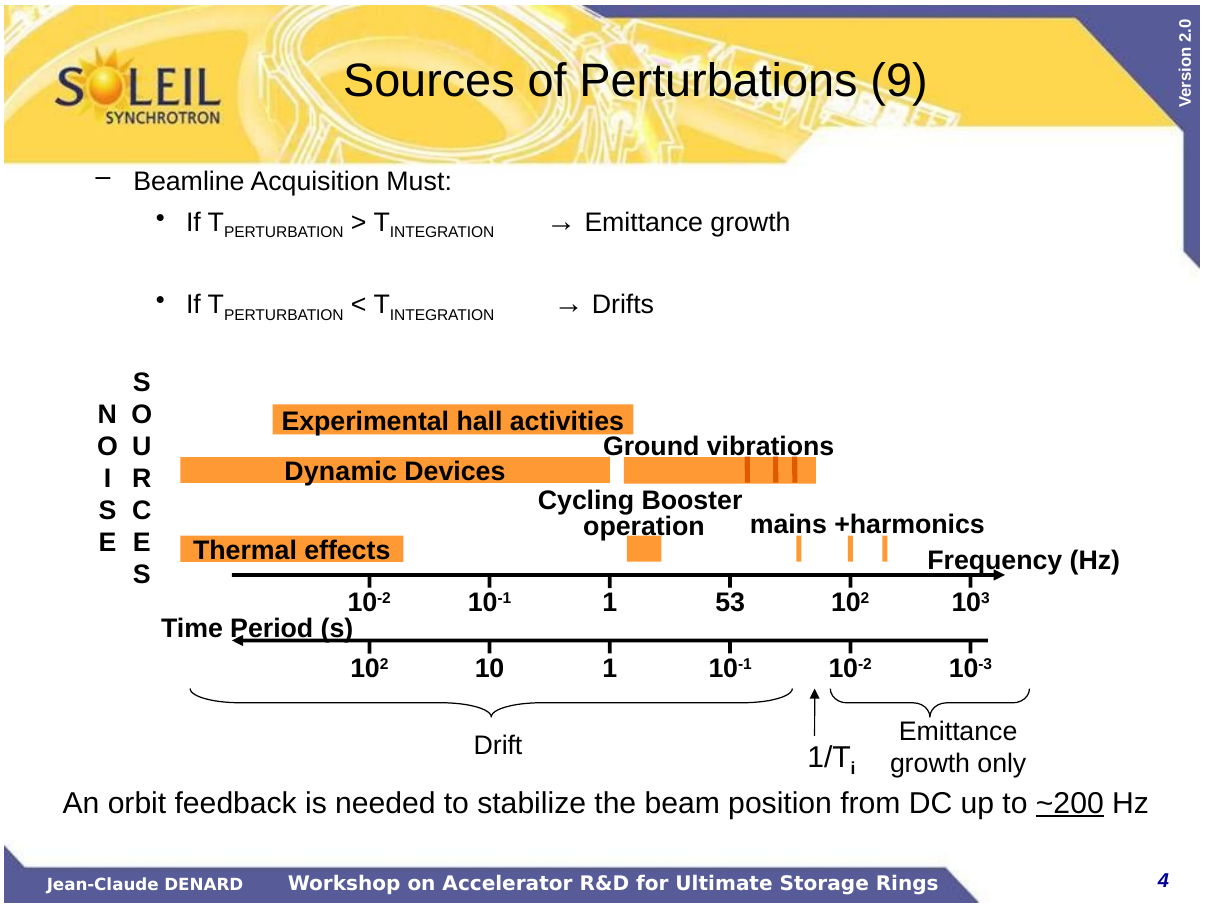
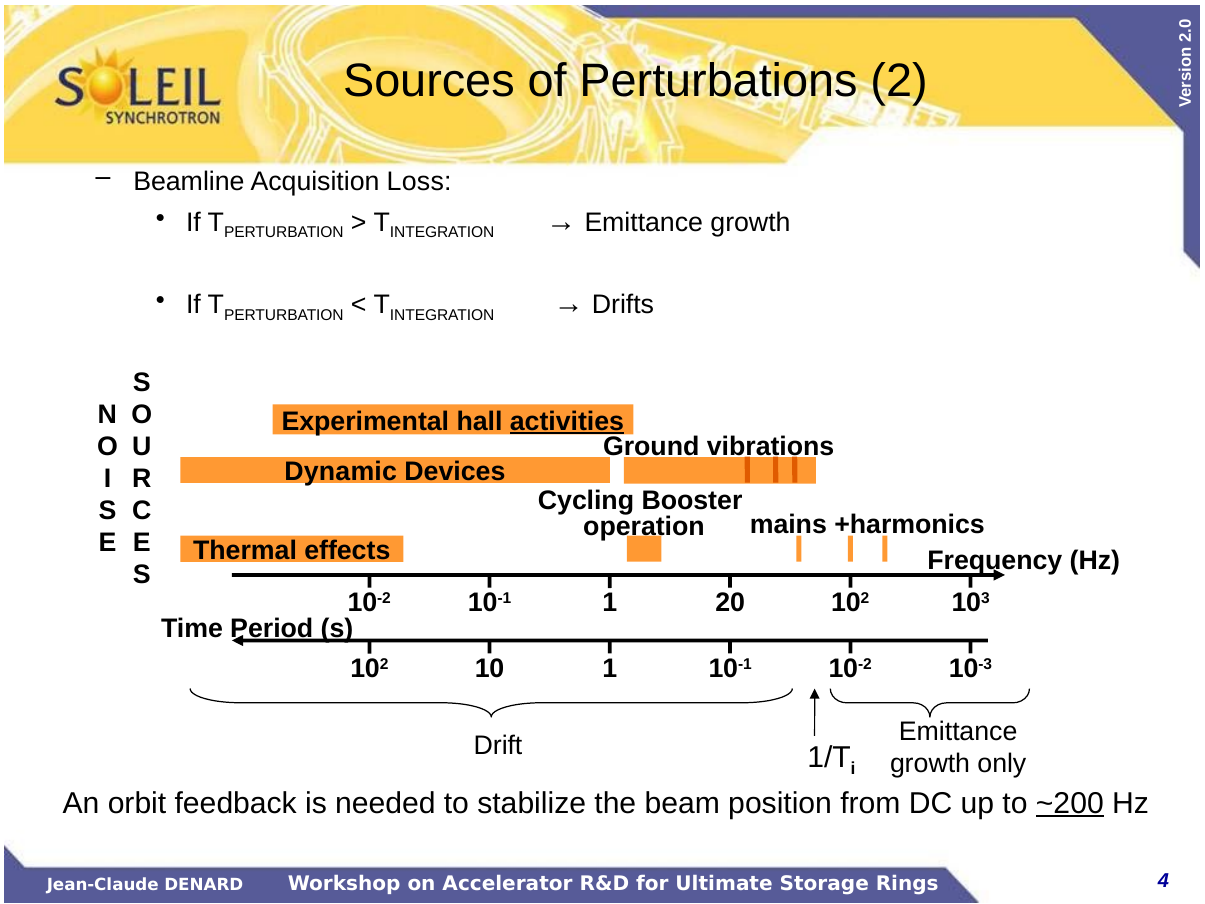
Perturbations 9: 9 -> 2 (899, 81)
Must: Must -> Loss (419, 181)
activities underline: none -> present (567, 421)
53: 53 -> 20 (730, 603)
